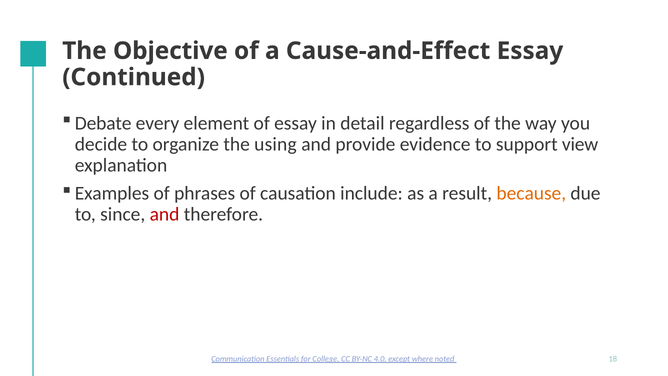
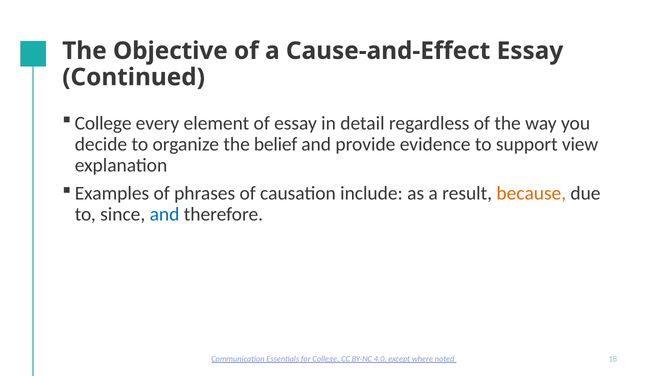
Debate: Debate -> College (103, 123)
using: using -> belief (276, 144)
and colour: red -> blue (165, 214)
